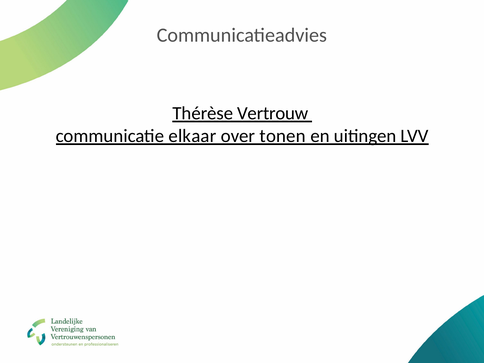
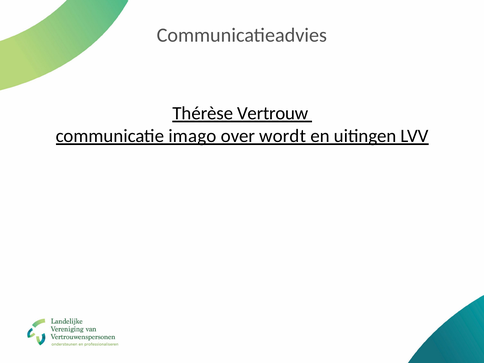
elkaar: elkaar -> imago (192, 136)
tonen: tonen -> wordt (283, 136)
